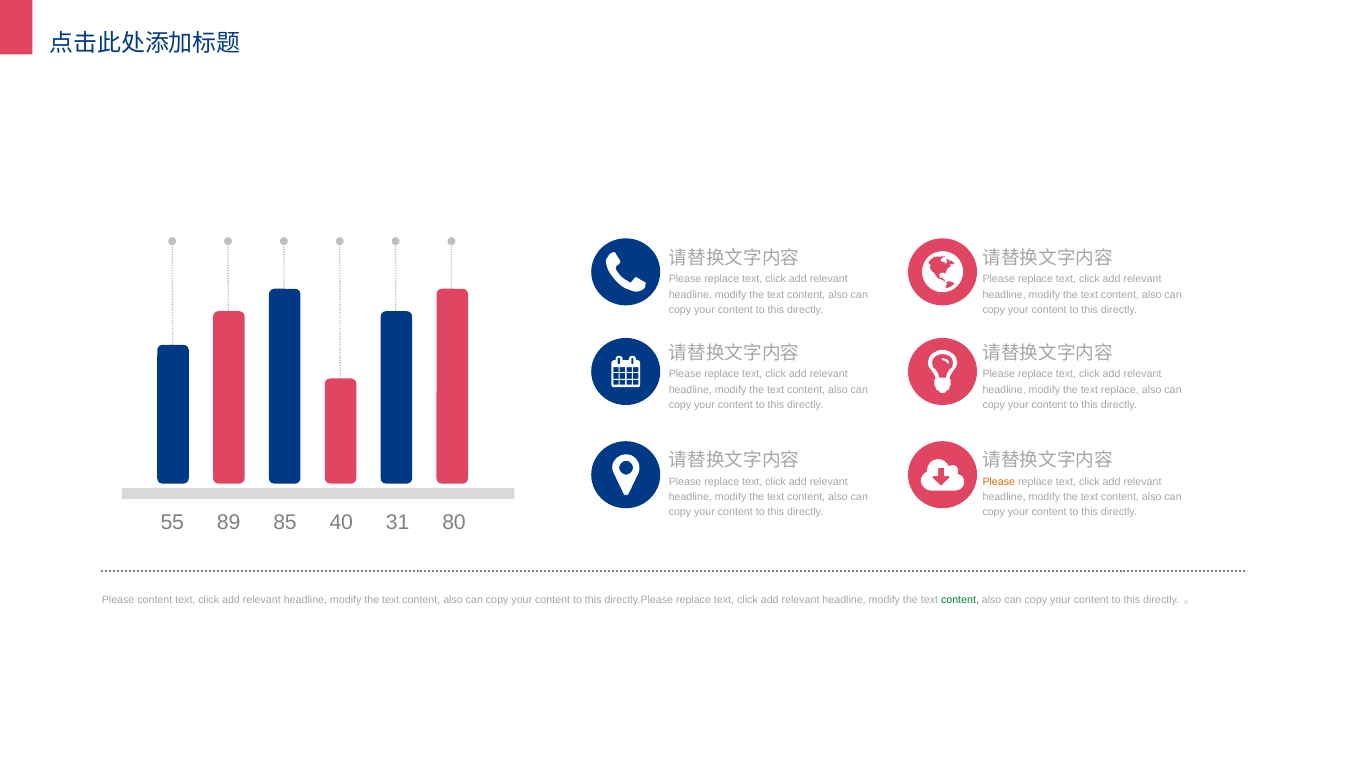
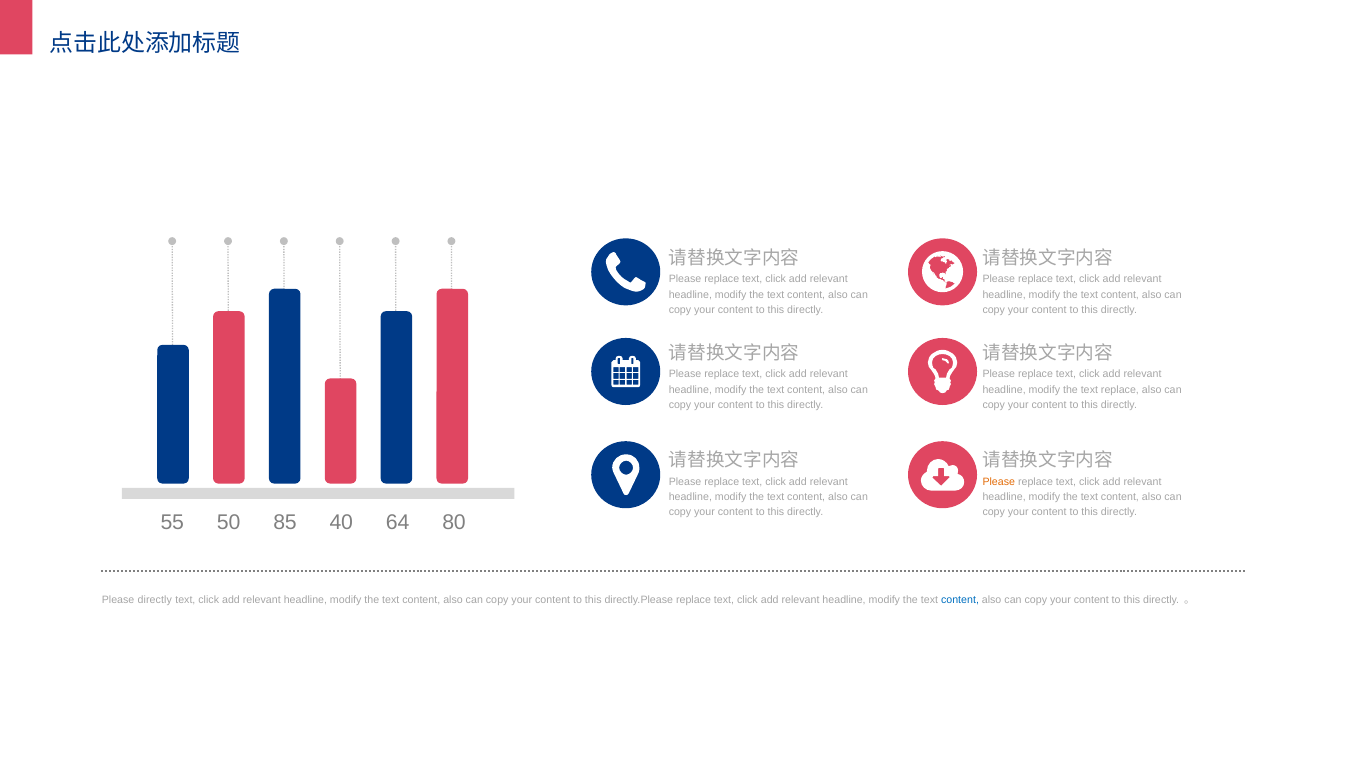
89: 89 -> 50 (229, 523)
31: 31 -> 64 (398, 523)
Please content: content -> directly (155, 600)
content colour: green -> blue (960, 600)
